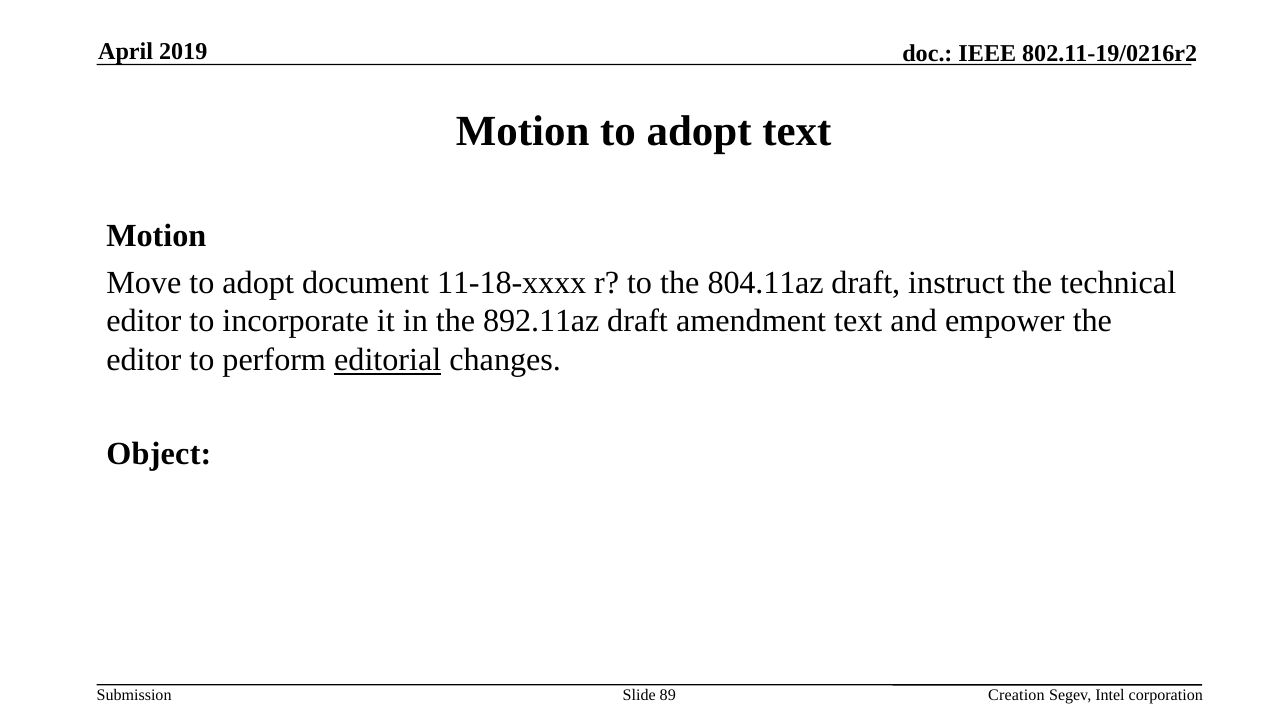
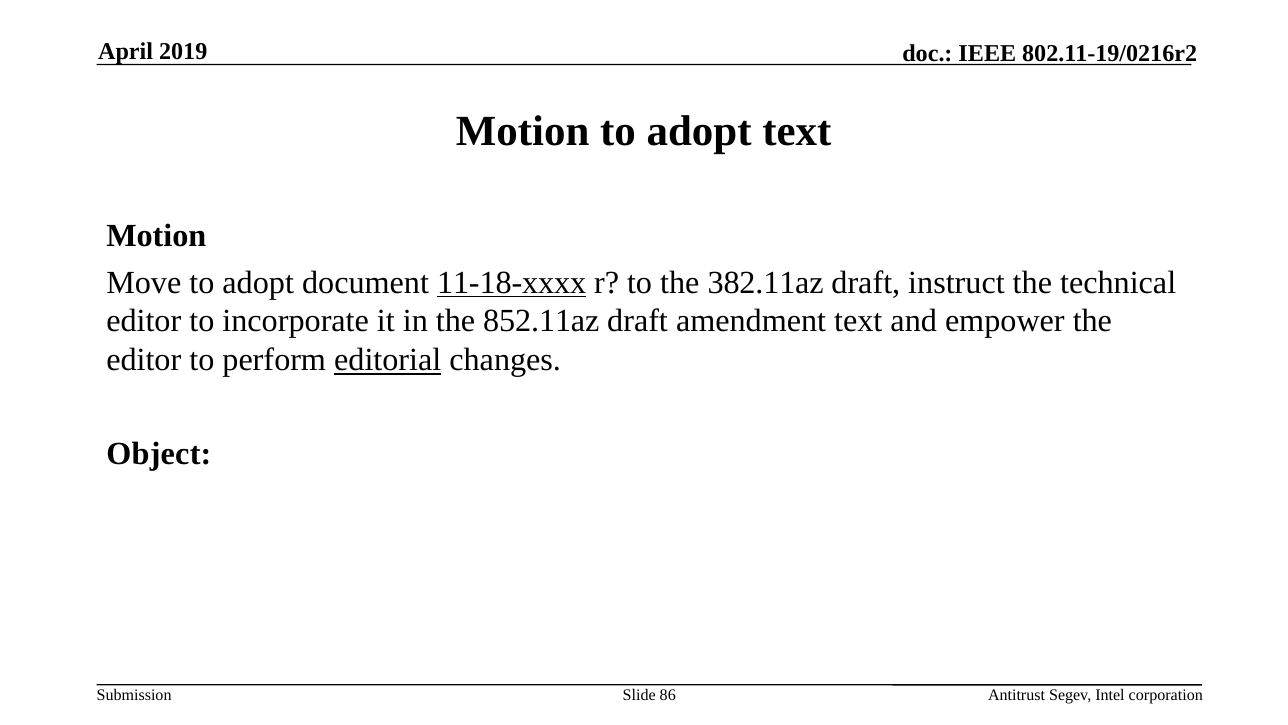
11-18-xxxx underline: none -> present (512, 282)
804.11az: 804.11az -> 382.11az (766, 282)
892.11az: 892.11az -> 852.11az (541, 321)
89: 89 -> 86 (668, 695)
Creation: Creation -> Antitrust (1017, 695)
